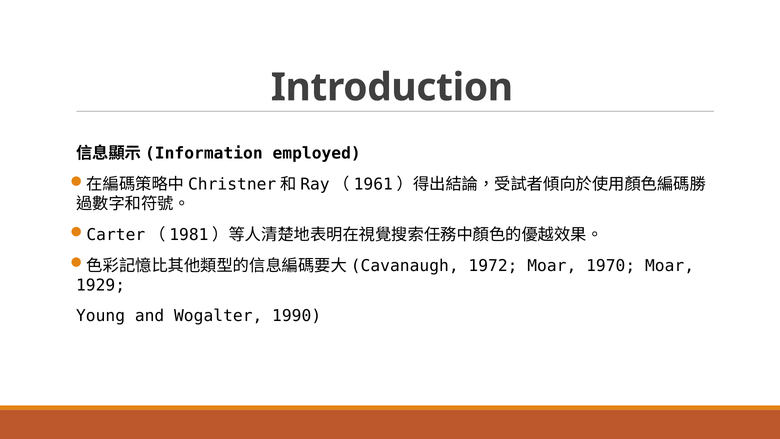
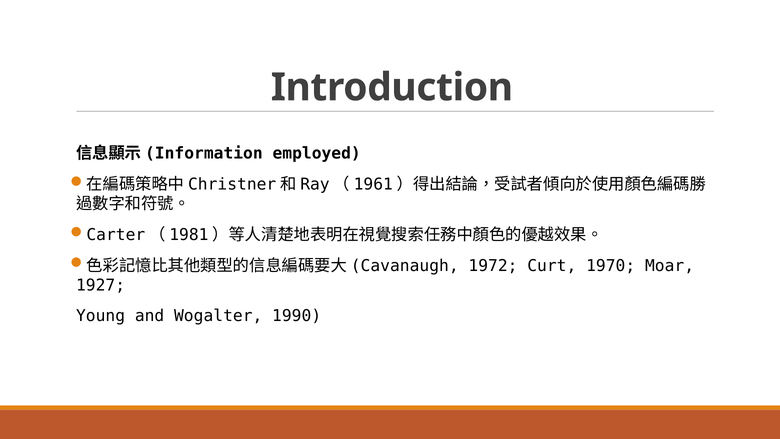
1972 Moar: Moar -> Curt (552, 266)
1929: 1929 -> 1927 (101, 285)
